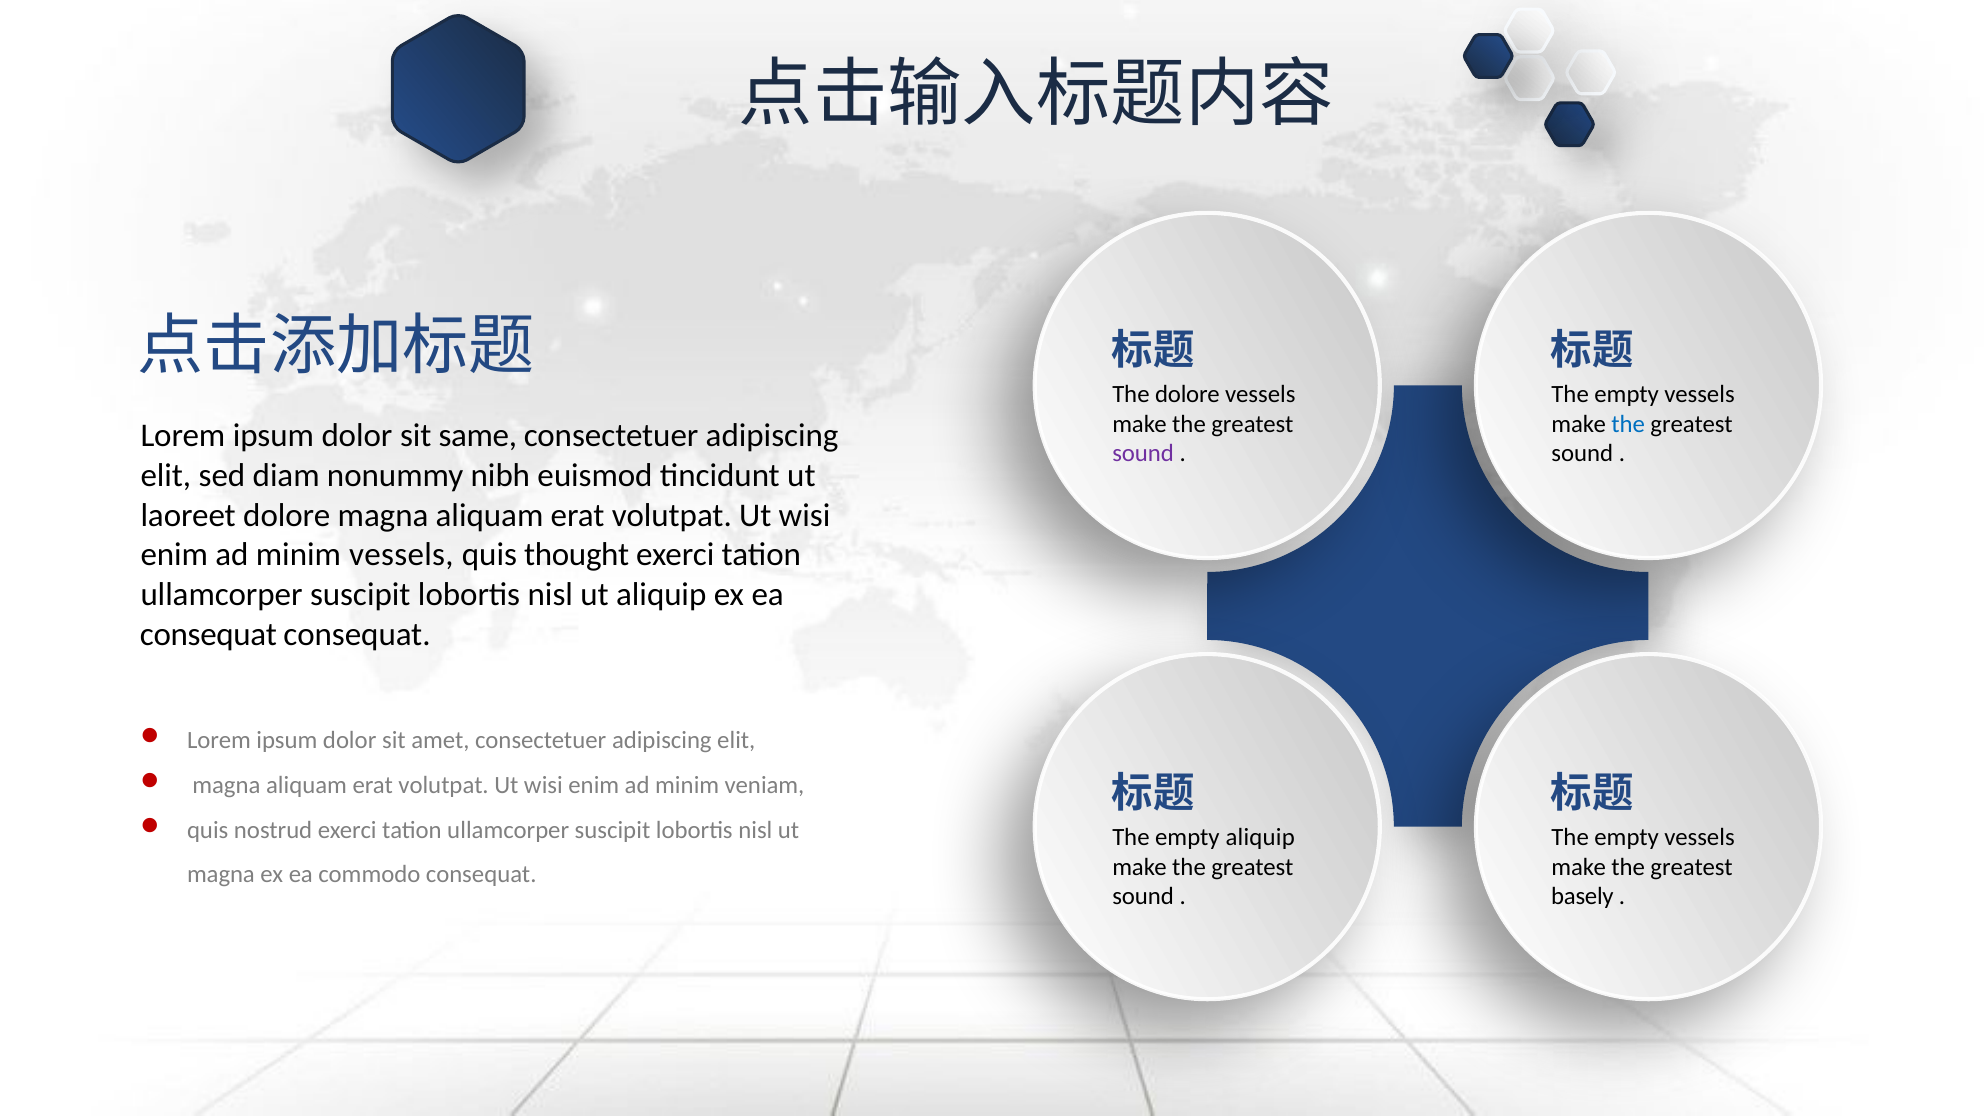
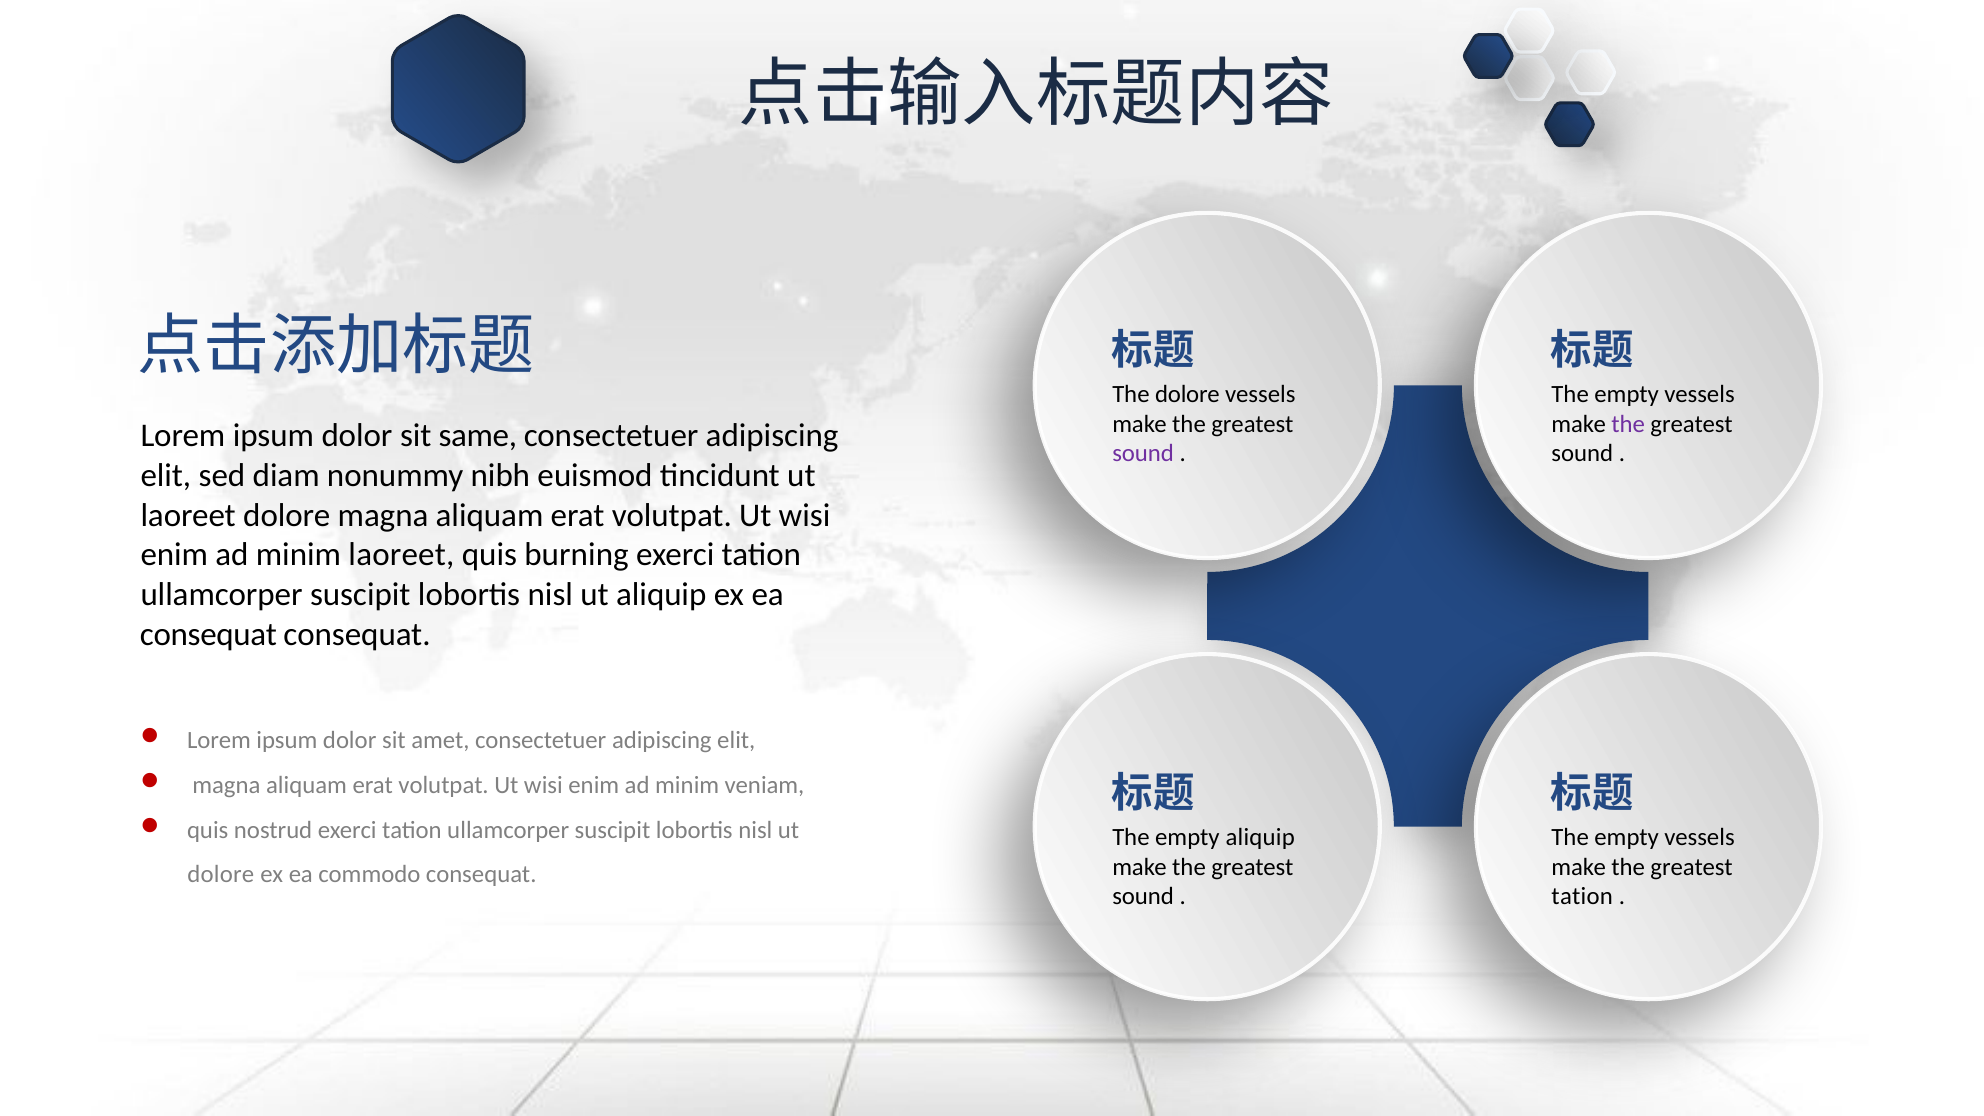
the colour: blue -> purple (1628, 424)
minim vessels: vessels -> laoreet (401, 555)
thought: thought -> burning (577, 555)
magna: magna -> dolore (221, 875)
basely: basely -> tation (1582, 897)
